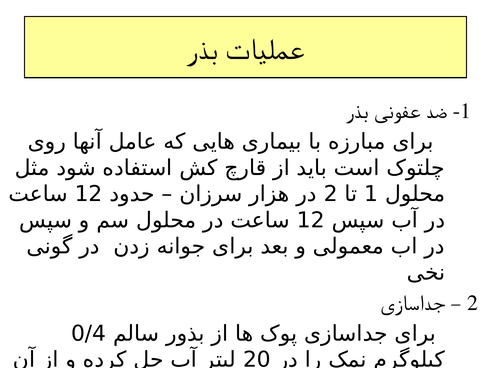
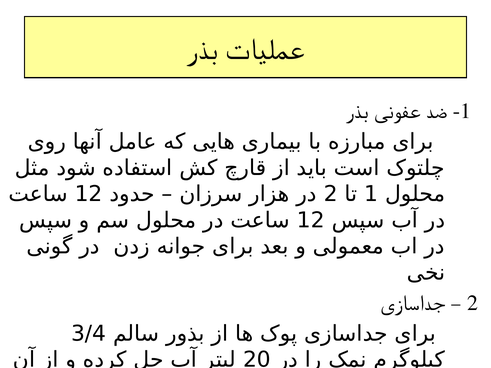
0/4: 0/4 -> 3/4 (89, 334)
